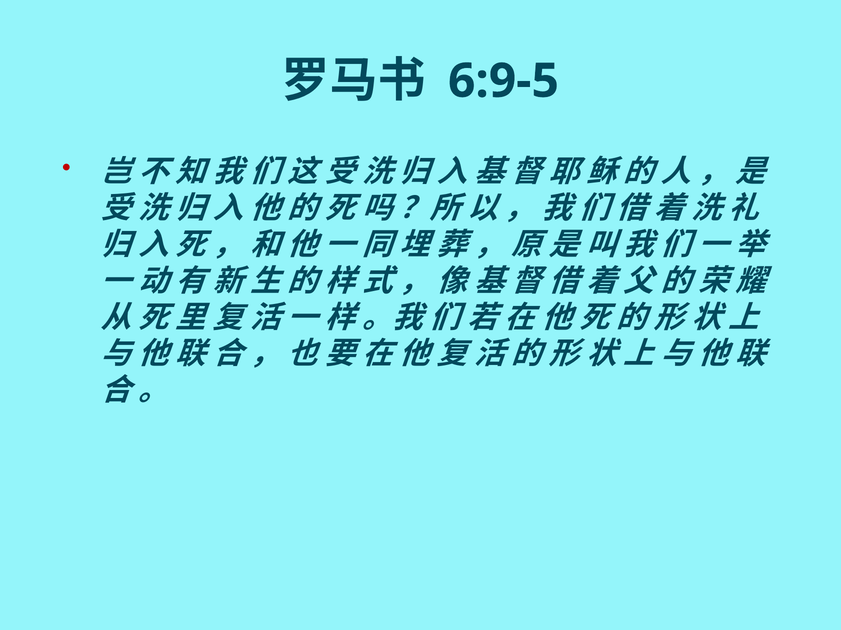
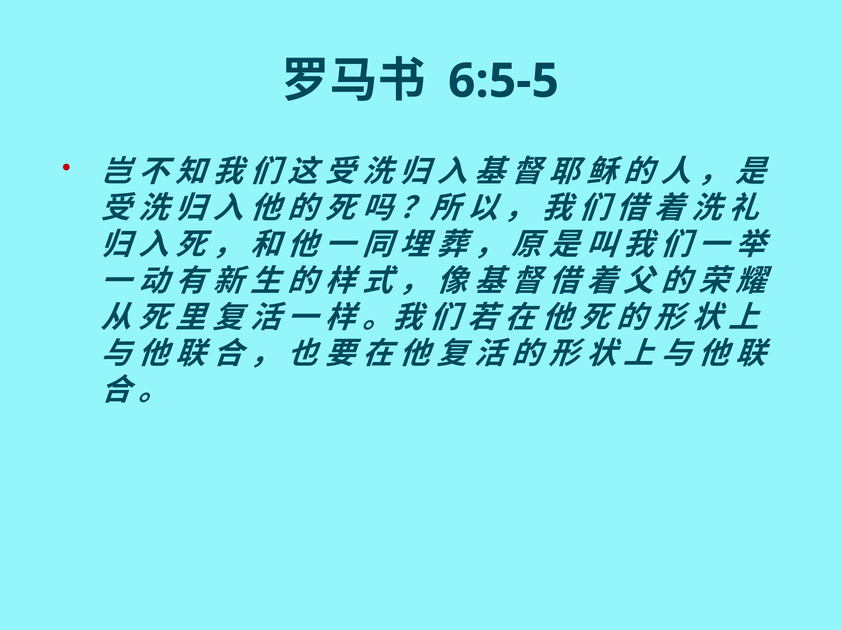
6:9-5: 6:9-5 -> 6:5-5 (503, 81)
